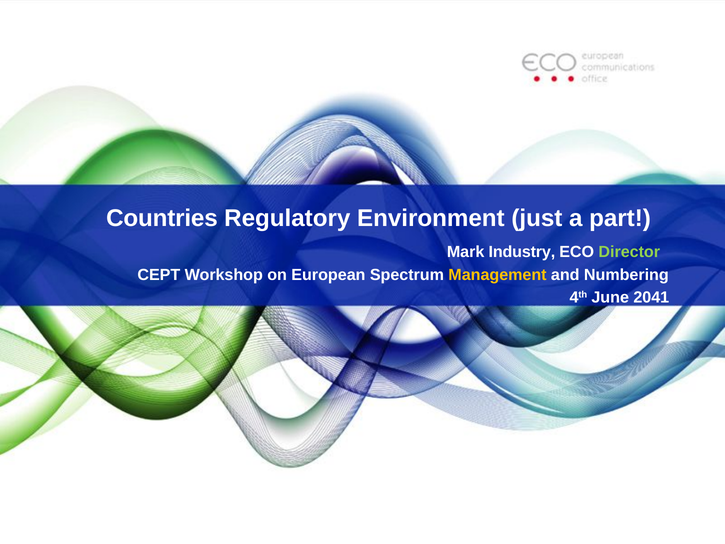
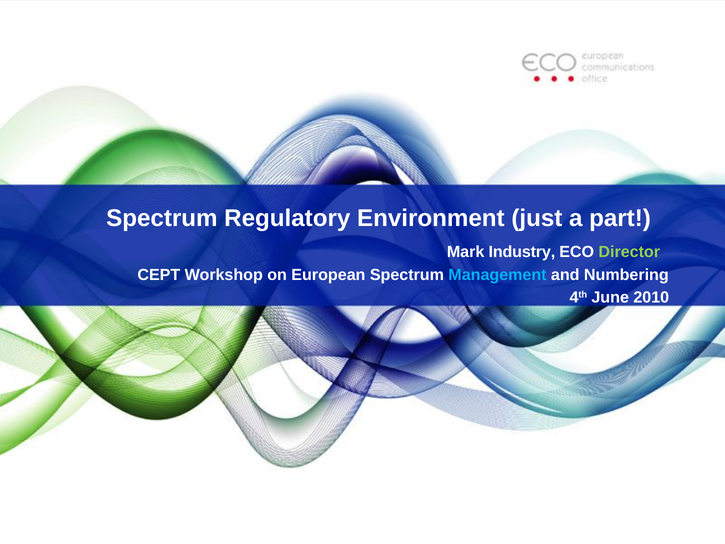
Countries: Countries -> Spectrum (162, 218)
Management colour: yellow -> light blue (497, 275)
2041: 2041 -> 2010 (651, 297)
